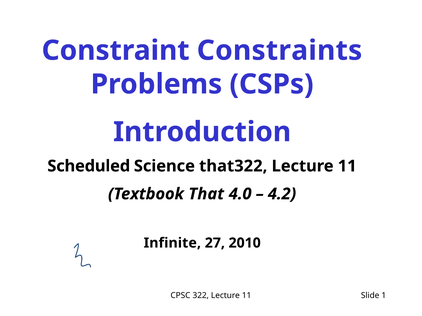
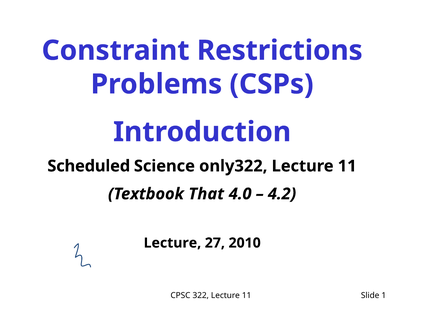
Constraints: Constraints -> Restrictions (280, 51)
that322: that322 -> only322 (233, 166)
Infinite: Infinite -> Lecture (172, 243)
